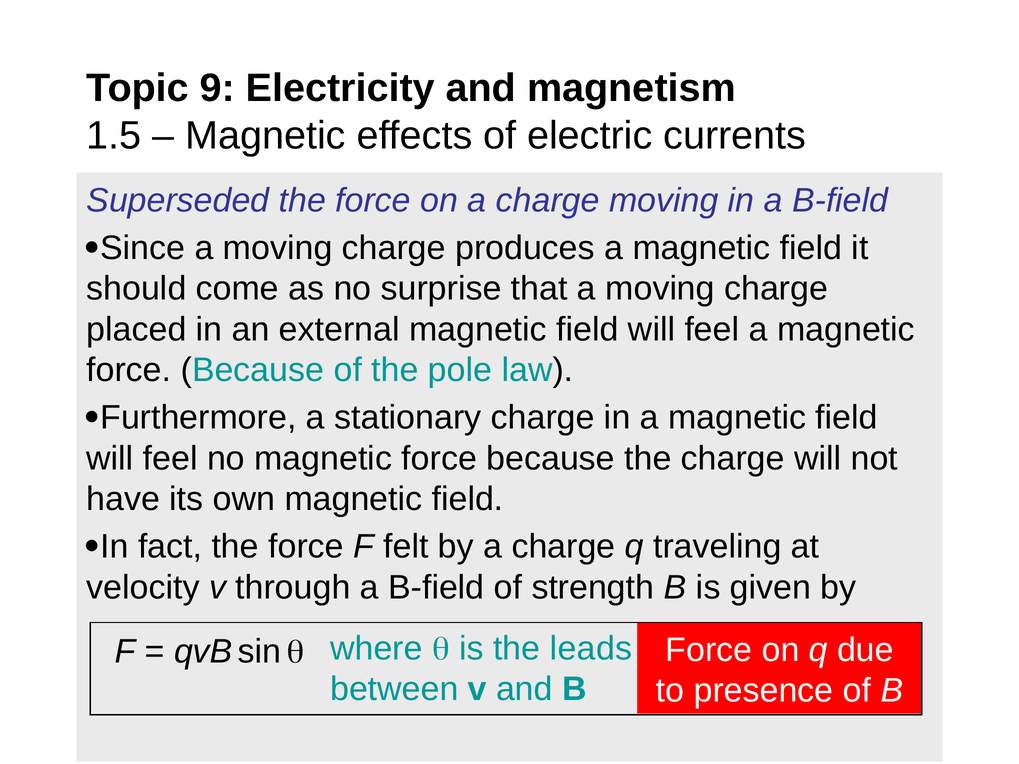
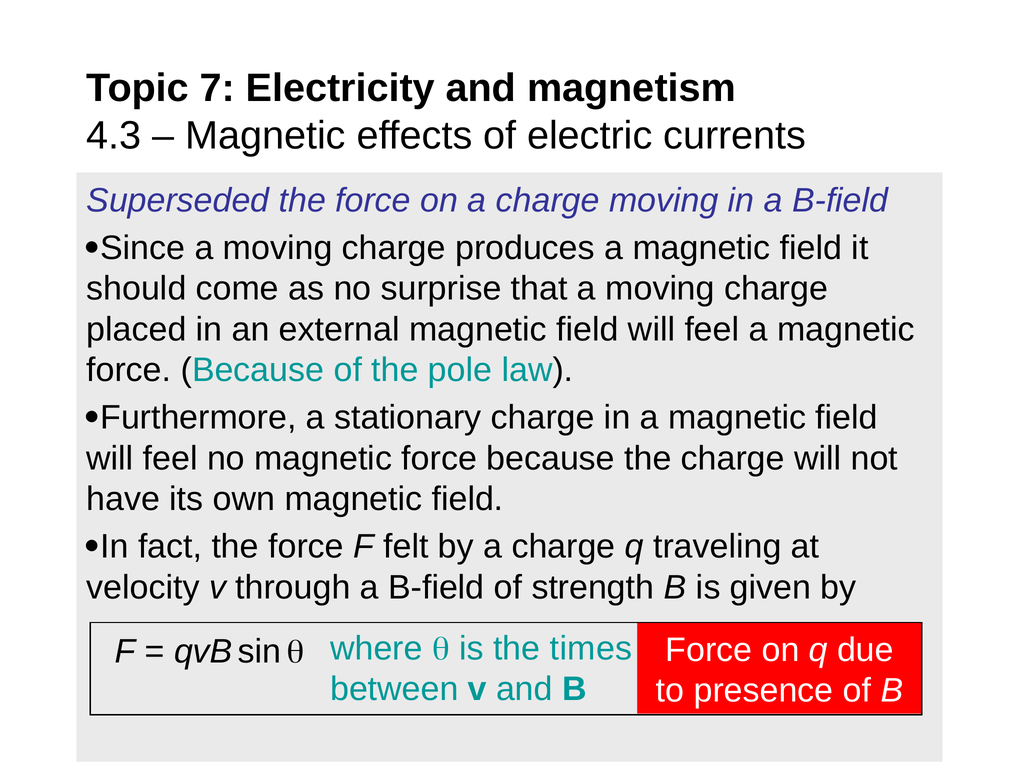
9: 9 -> 7 (217, 88)
1.5: 1.5 -> 4.3 (114, 136)
leads: leads -> times (591, 649)
